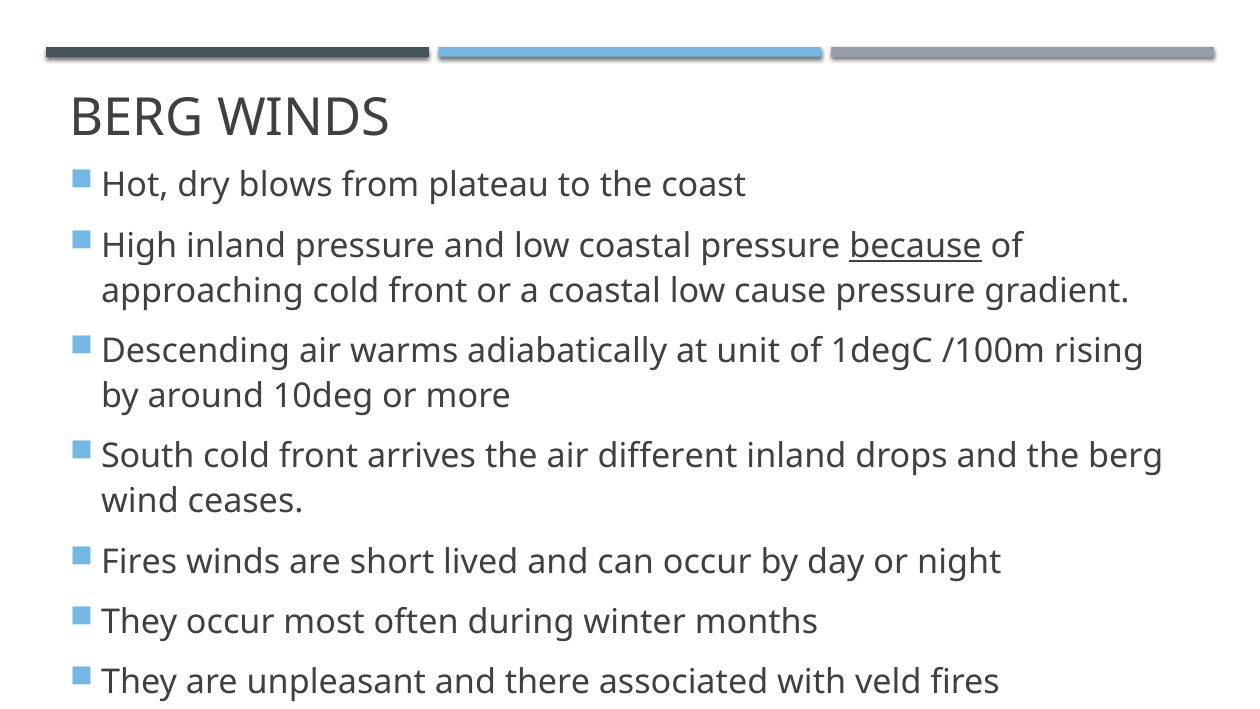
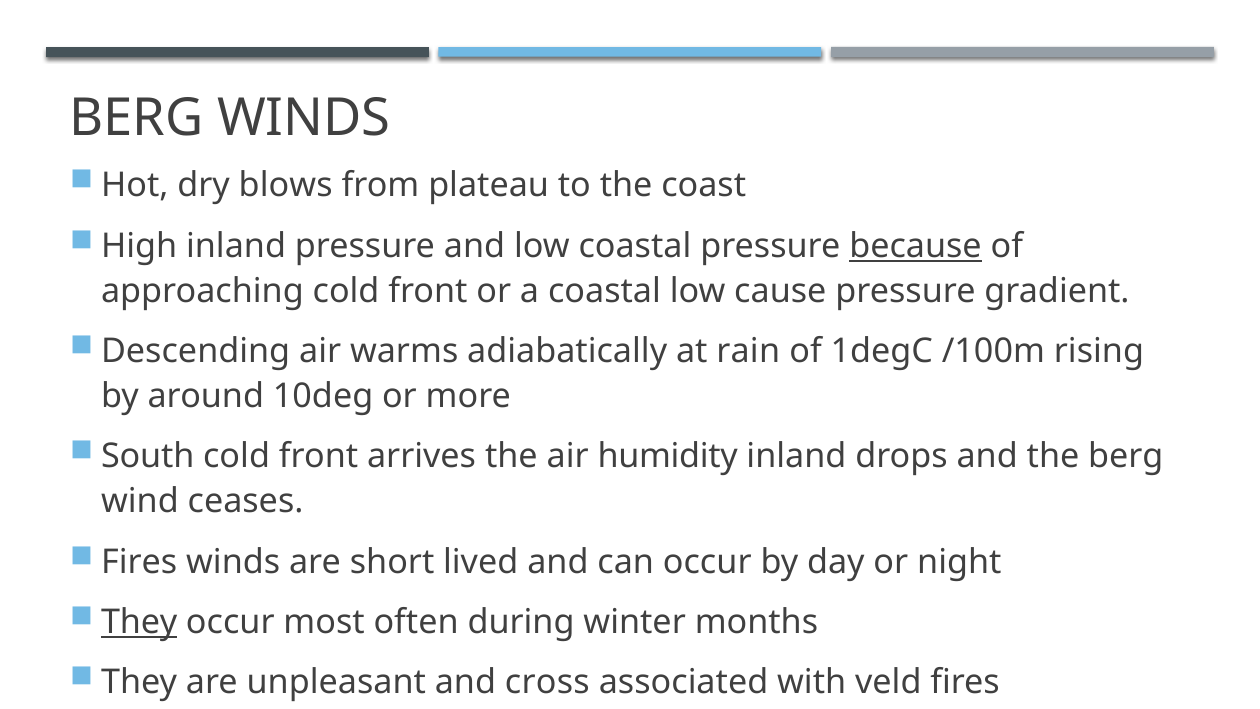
unit: unit -> rain (748, 351)
different: different -> humidity (668, 456)
They underline: none -> present (139, 622)
there: there -> cross (547, 682)
